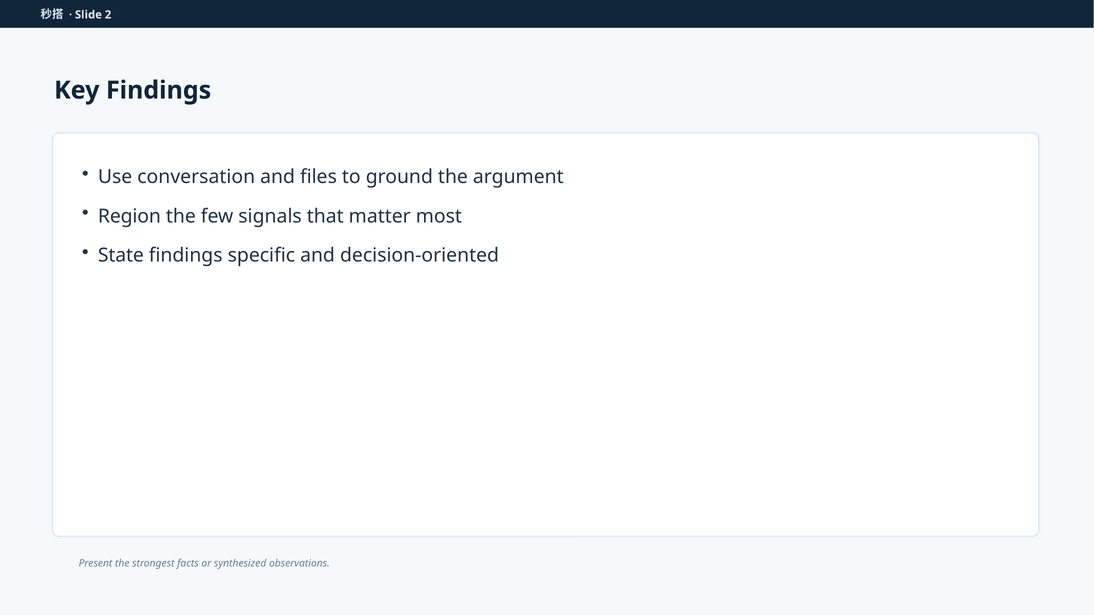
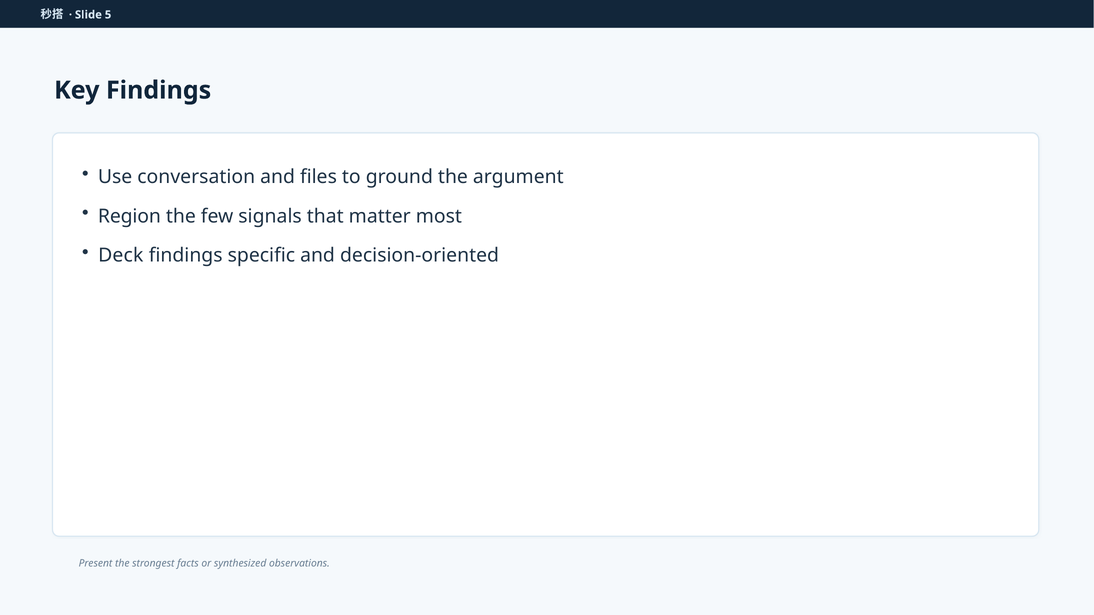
2: 2 -> 5 (108, 15)
State: State -> Deck (121, 255)
